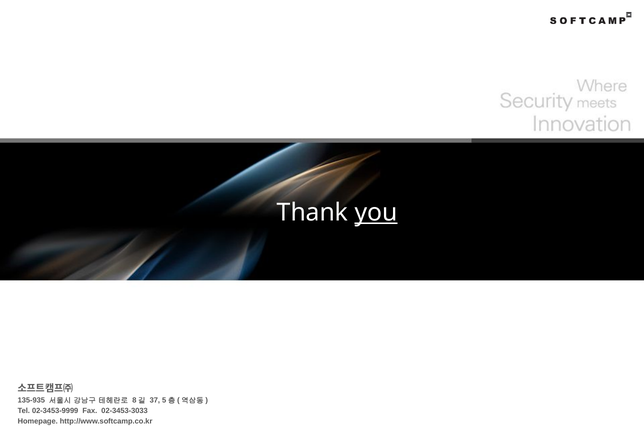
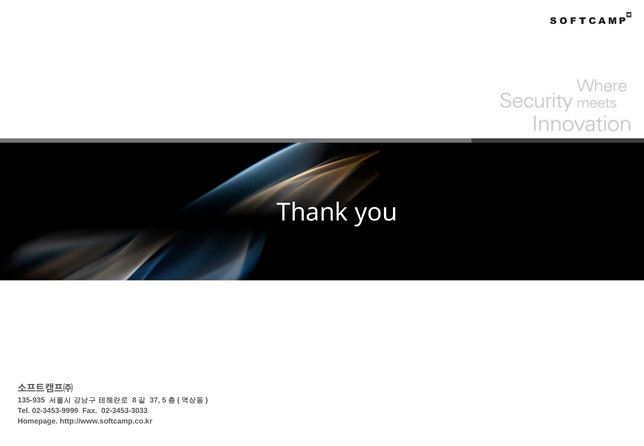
you underline: present -> none (376, 212)
